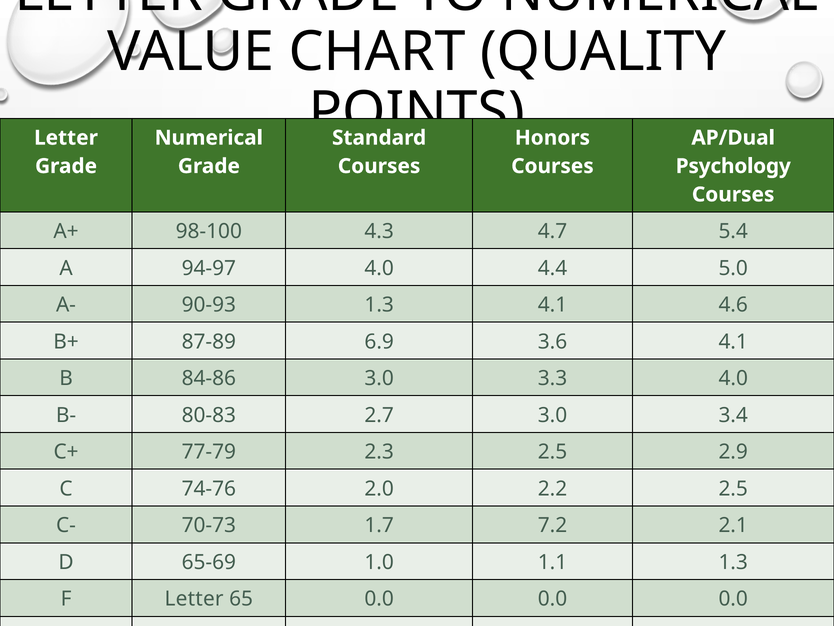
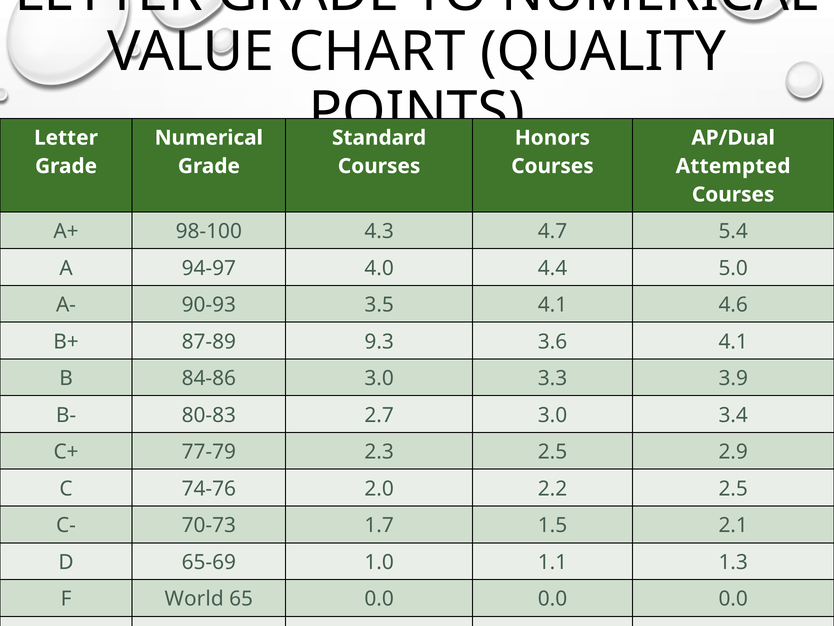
Psychology: Psychology -> Attempted (733, 166)
90-93 1.3: 1.3 -> 3.5 (379, 305)
6.9: 6.9 -> 9.3 (379, 341)
3.3 4.0: 4.0 -> 3.9 (733, 378)
7.2: 7.2 -> 1.5 (553, 525)
F Letter: Letter -> World (194, 599)
